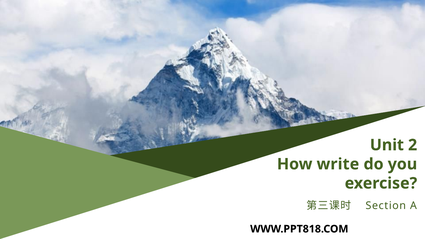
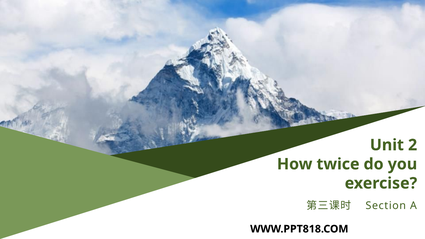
write: write -> twice (338, 164)
